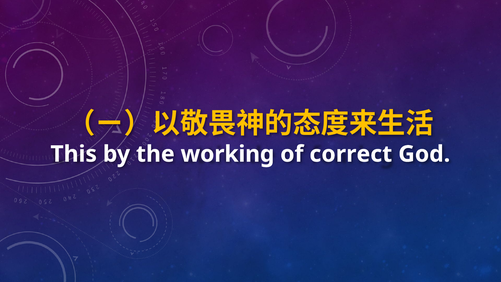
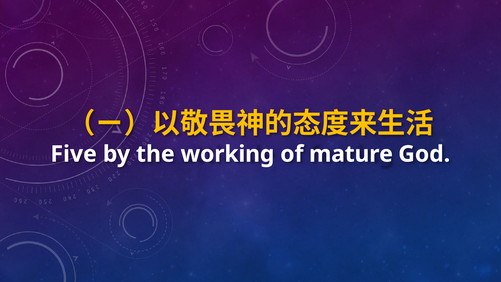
This: This -> Five (74, 154)
correct: correct -> mature (351, 154)
